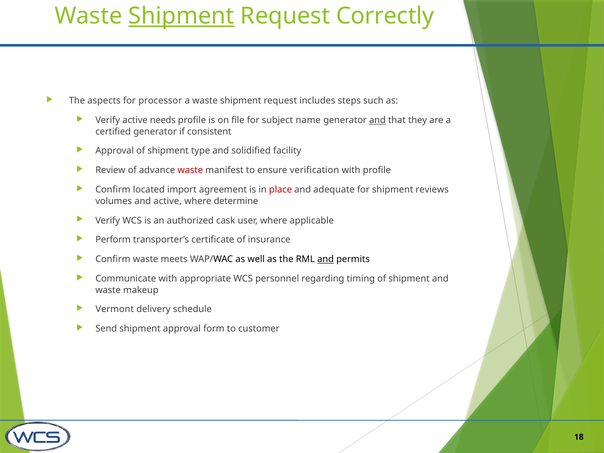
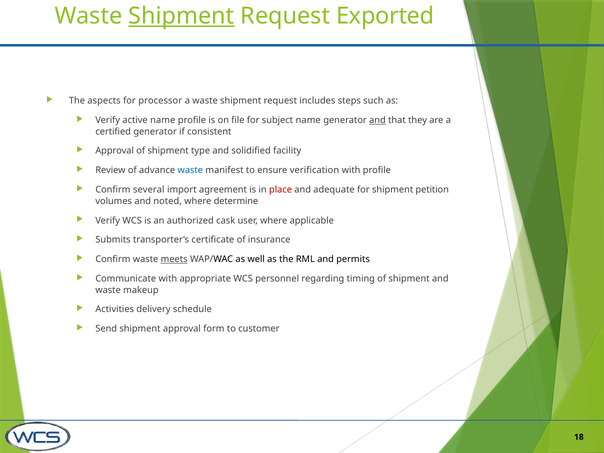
Correctly: Correctly -> Exported (385, 16)
active needs: needs -> name (163, 120)
waste colour: red -> blue (190, 170)
located: located -> several (149, 190)
reviews: reviews -> petition (432, 190)
and active: active -> noted (168, 201)
Perform: Perform -> Submits (113, 240)
meets underline: none -> present (174, 259)
and underline: present -> none (326, 259)
Vermont: Vermont -> Activities (115, 309)
